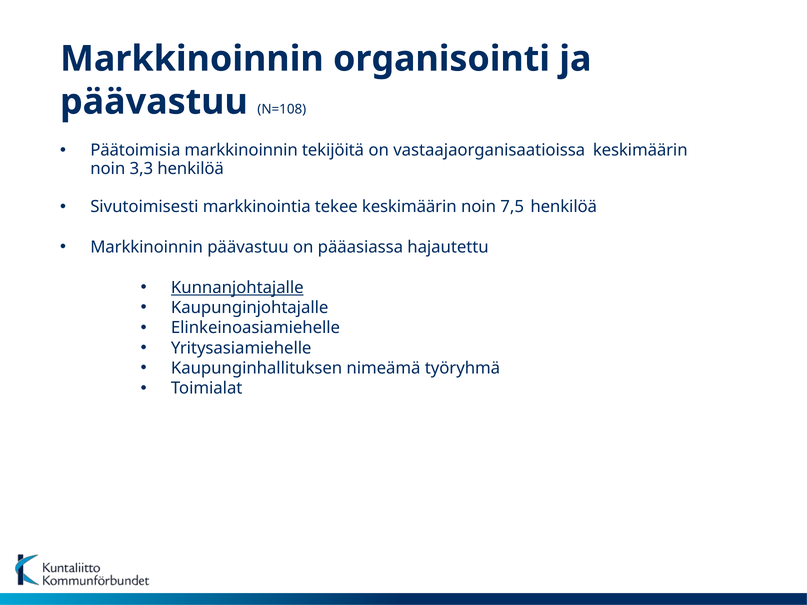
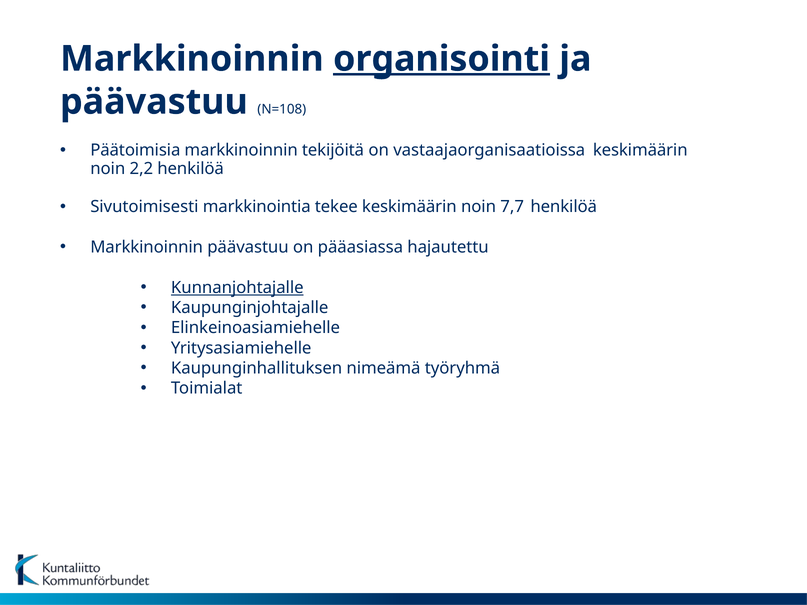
organisointi underline: none -> present (442, 59)
3,3: 3,3 -> 2,2 (141, 169)
7,5: 7,5 -> 7,7 (512, 207)
